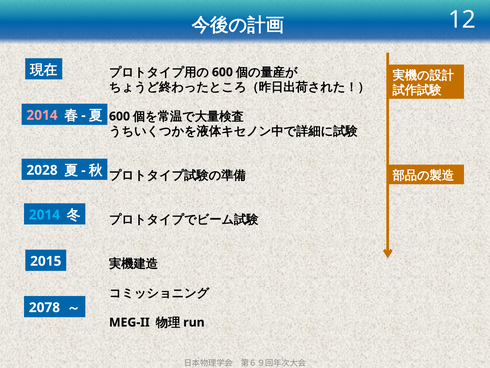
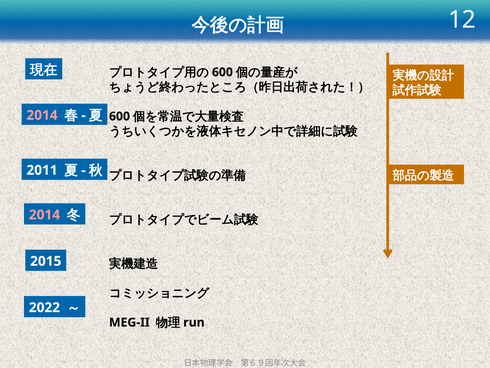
2028: 2028 -> 2011 (42, 170)
2014 colour: light blue -> pink (44, 215)
2078: 2078 -> 2022 (44, 307)
